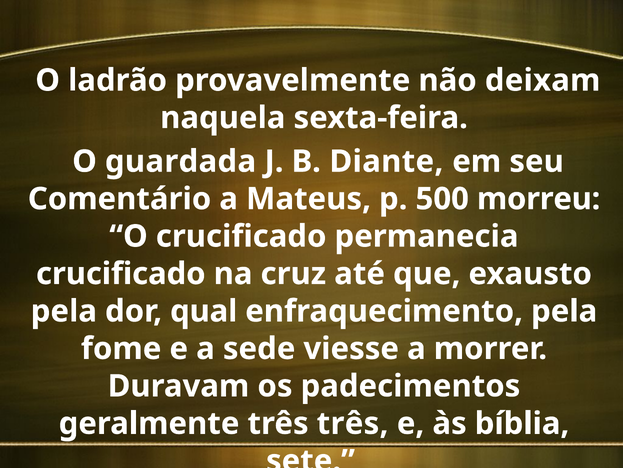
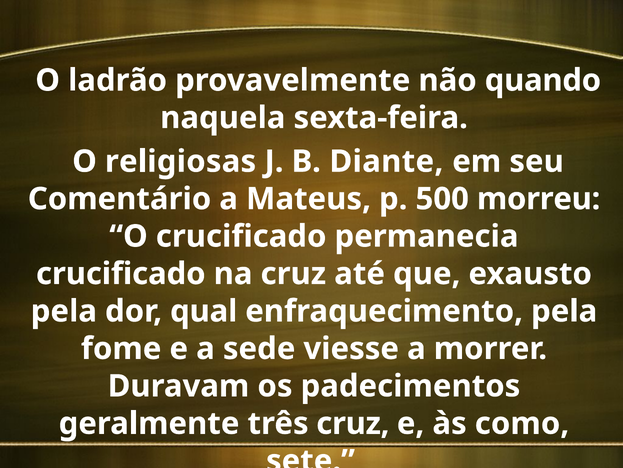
deixam: deixam -> quando (543, 80)
guardada: guardada -> religiosas (181, 161)
três três: três -> cruz (353, 423)
bíblia: bíblia -> como (522, 423)
